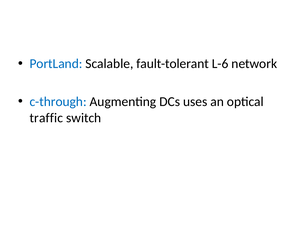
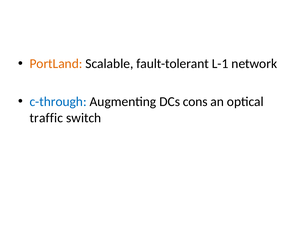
PortLand colour: blue -> orange (56, 64)
L-6: L-6 -> L-1 (220, 64)
uses: uses -> cons (195, 101)
